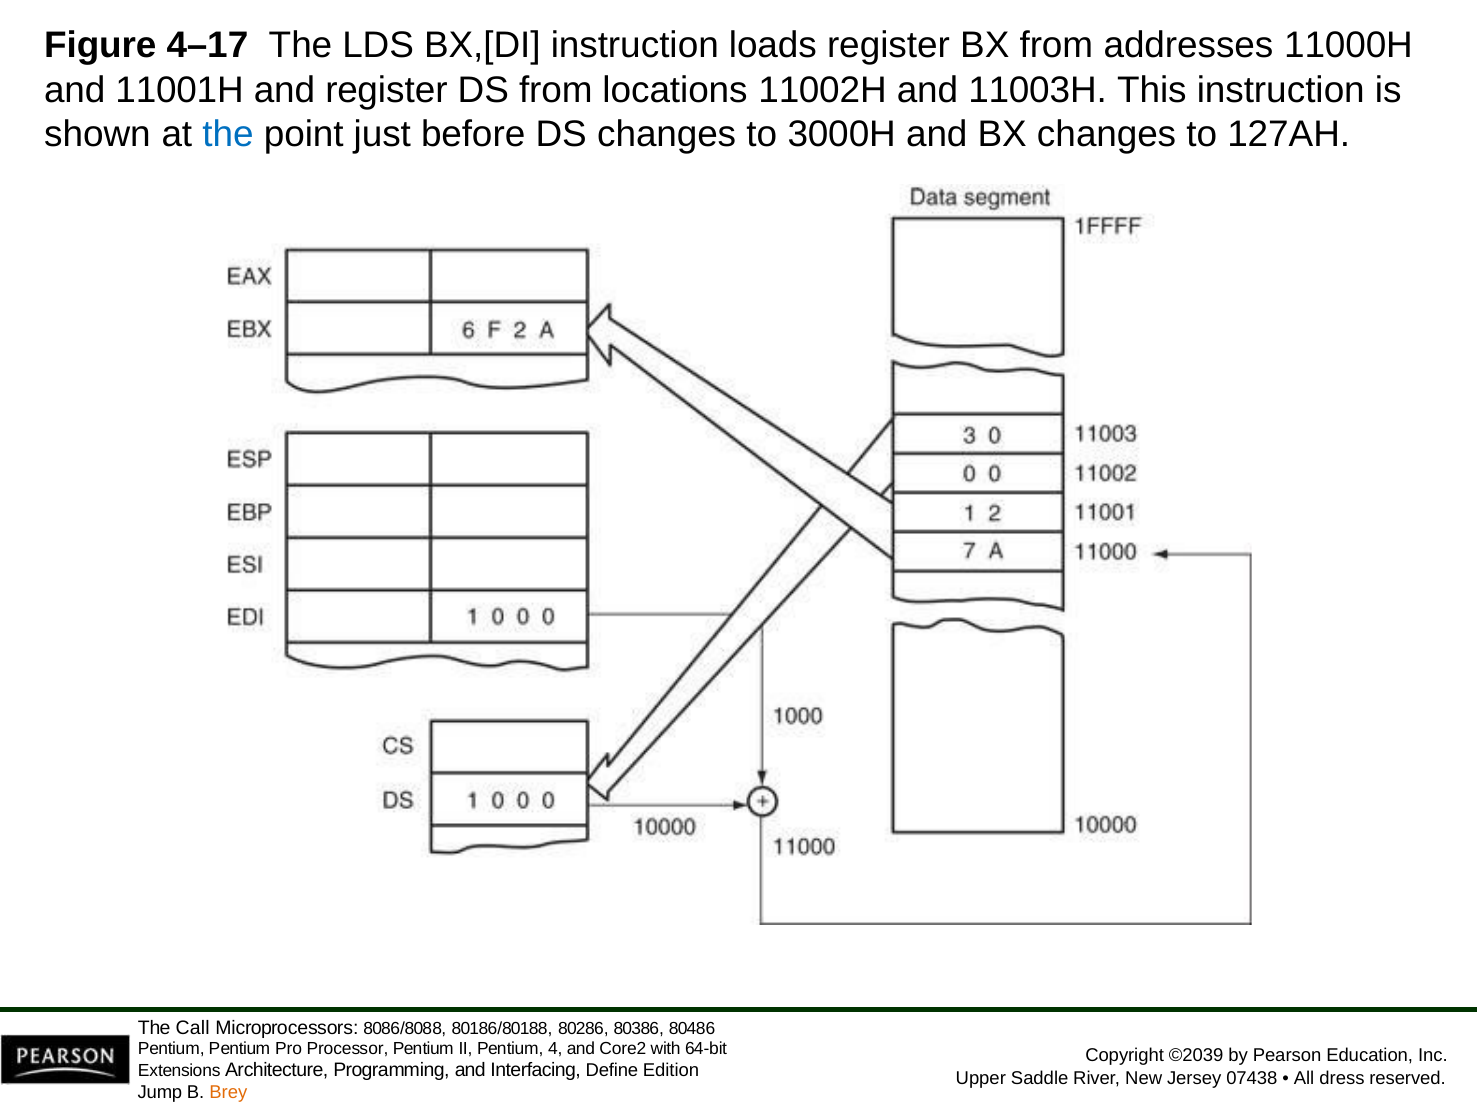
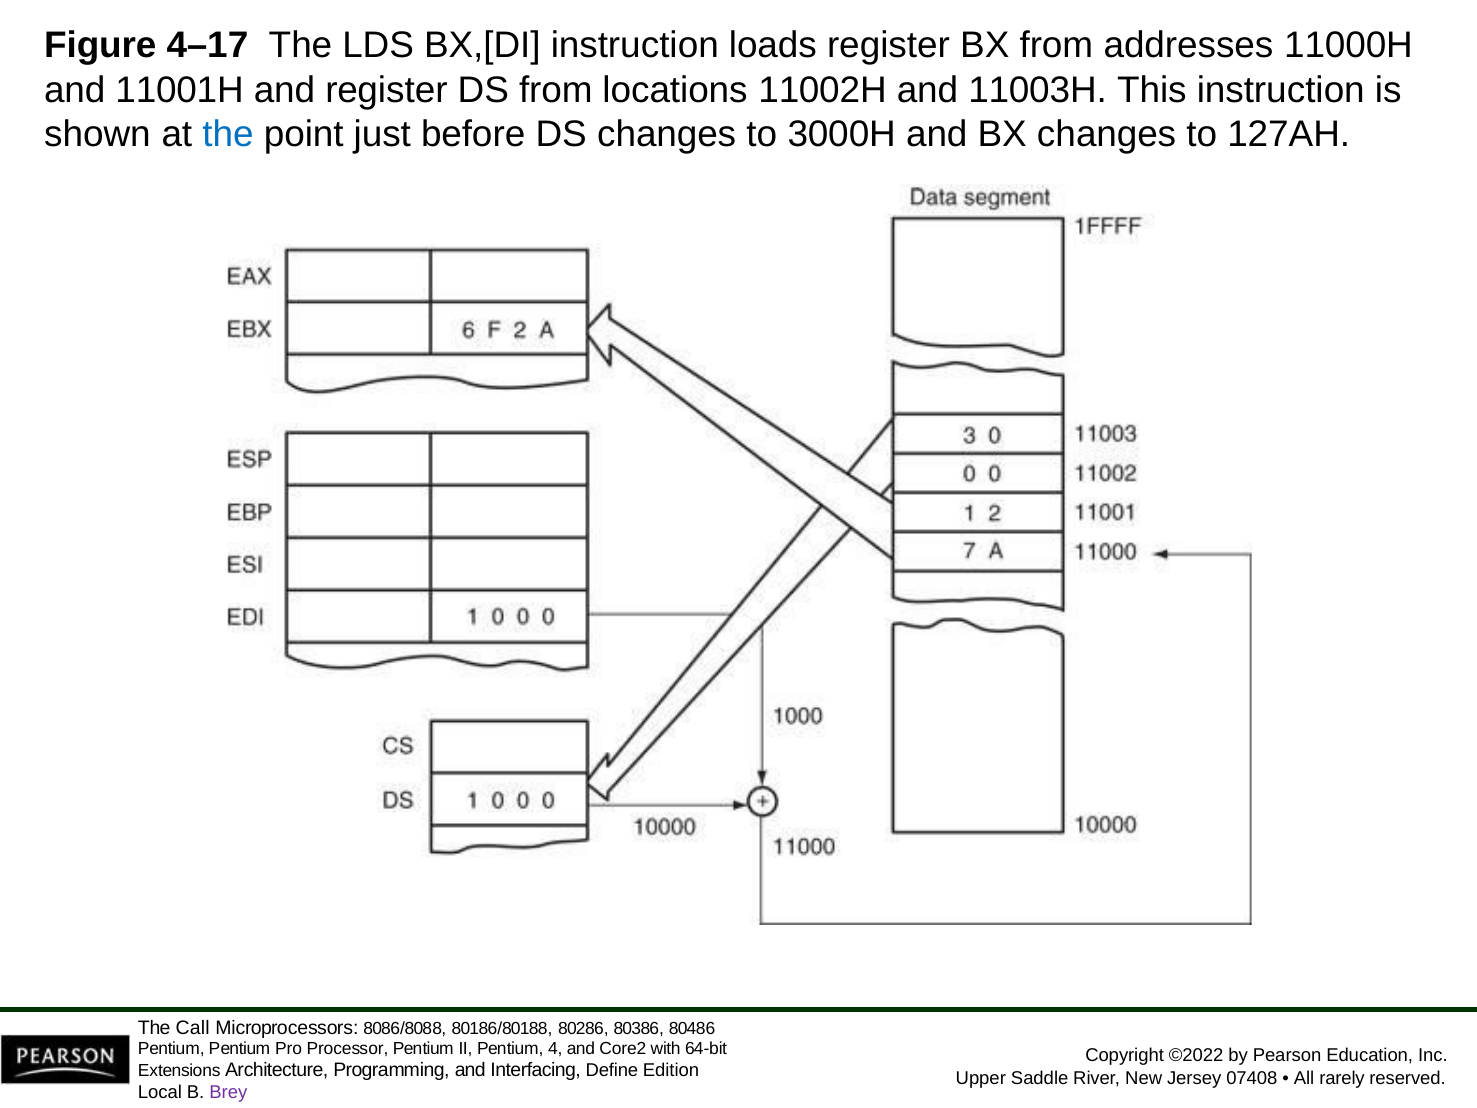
©2039: ©2039 -> ©2022 (1196, 1055)
07438: 07438 -> 07408 (1252, 1078)
dress: dress -> rarely (1342, 1078)
Jump: Jump -> Local (160, 1092)
Brey colour: orange -> purple (228, 1092)
